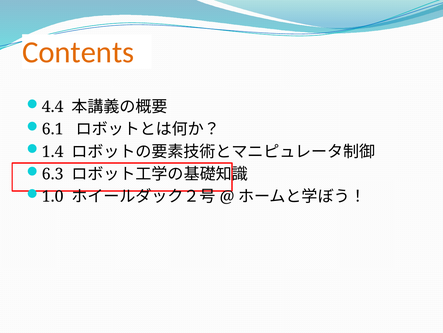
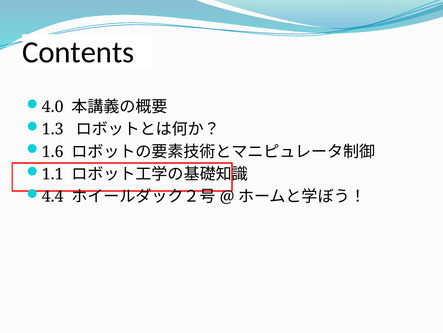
Contents colour: orange -> black (78, 52)
4.4: 4.4 -> 4.0 (53, 107)
6.1: 6.1 -> 1.3 (53, 129)
1.4: 1.4 -> 1.6 (53, 151)
6.3: 6.3 -> 1.1 (53, 174)
1.0: 1.0 -> 4.4 (53, 196)
